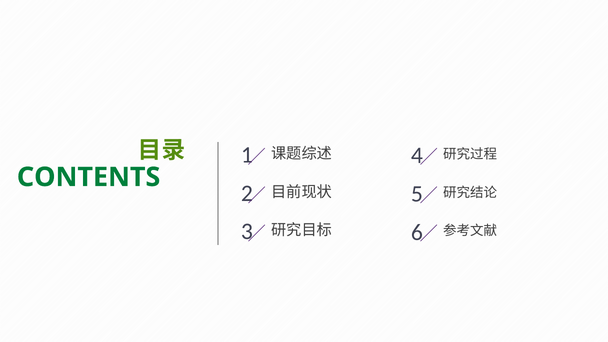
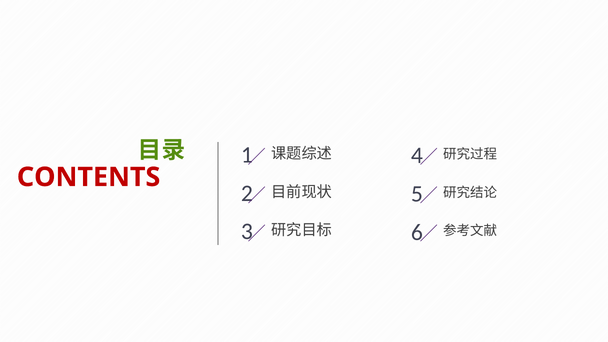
CONTENTS colour: green -> red (89, 177)
